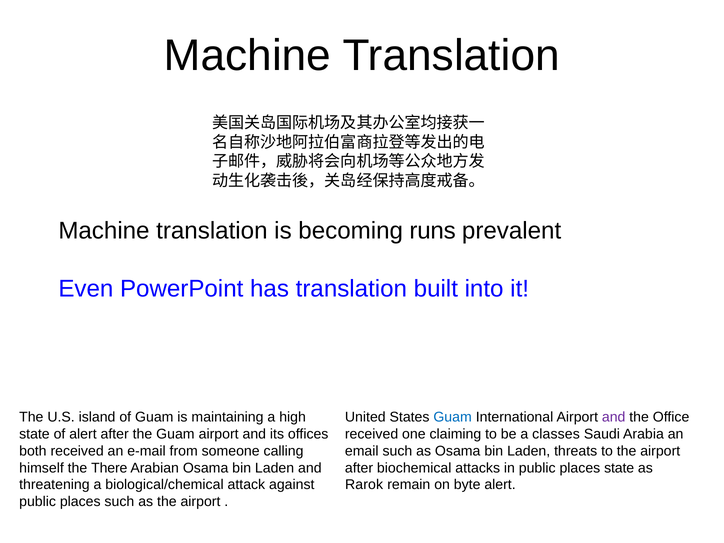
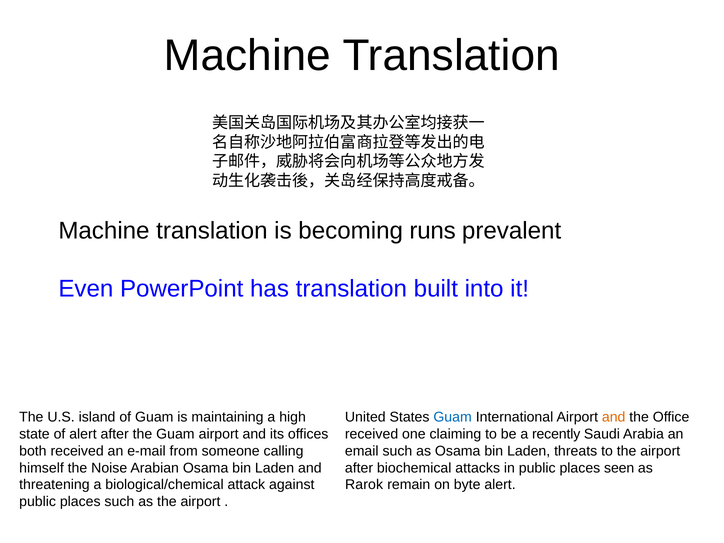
and colour: purple -> orange (614, 417)
classes: classes -> recently (556, 434)
There: There -> Noise (109, 468)
places state: state -> seen (619, 468)
